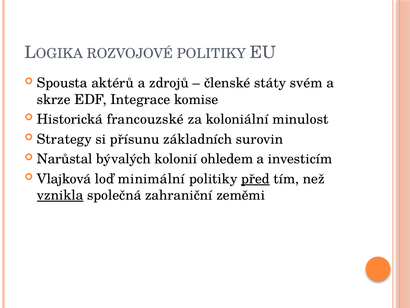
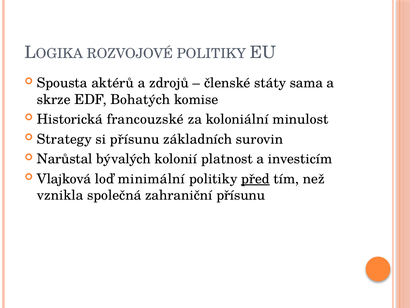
svém: svém -> sama (306, 83)
Integrace: Integrace -> Bohatých (140, 99)
ohledem: ohledem -> platnost (227, 159)
vznikla underline: present -> none (60, 195)
zahraniční zeměmi: zeměmi -> přísunu (241, 195)
